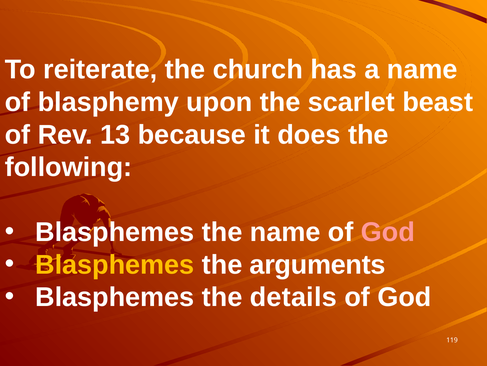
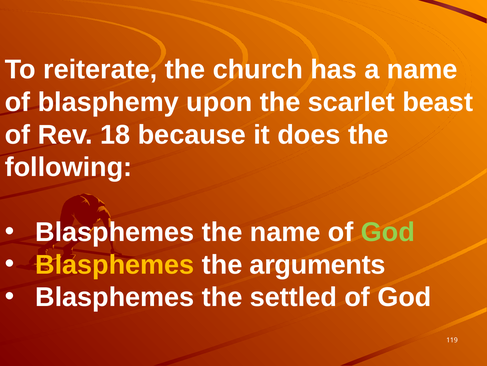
13: 13 -> 18 (115, 134)
God colour: pink -> light green (388, 232)
details: details -> settled (293, 297)
